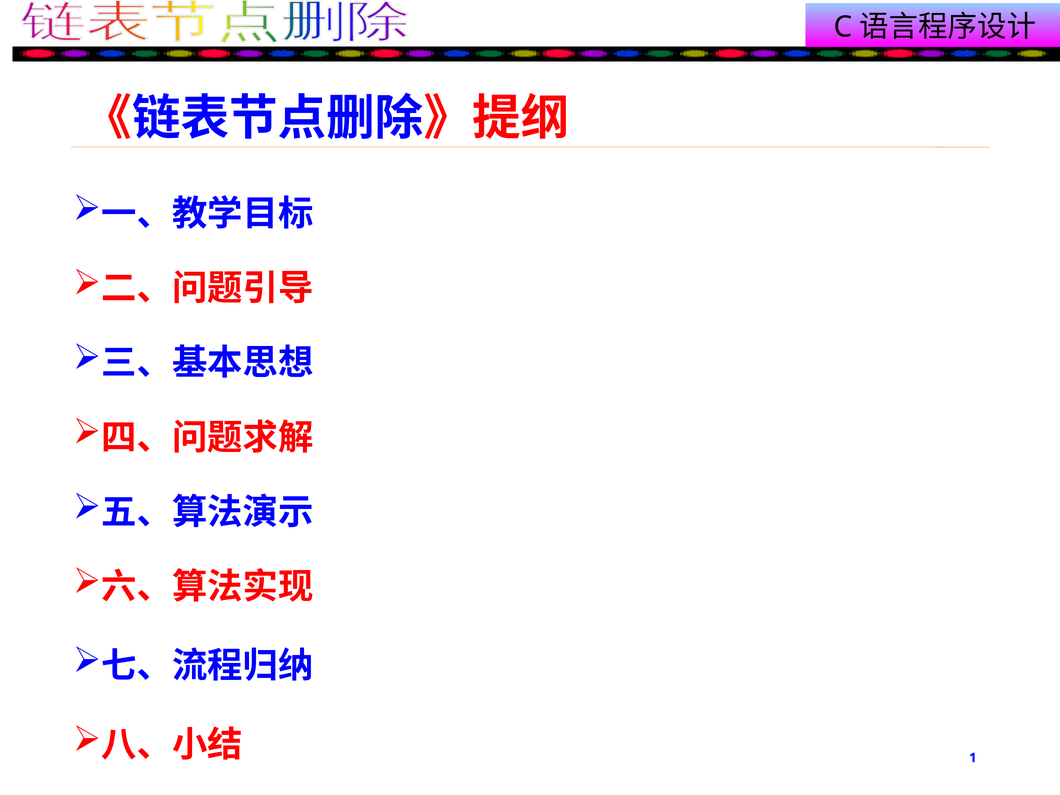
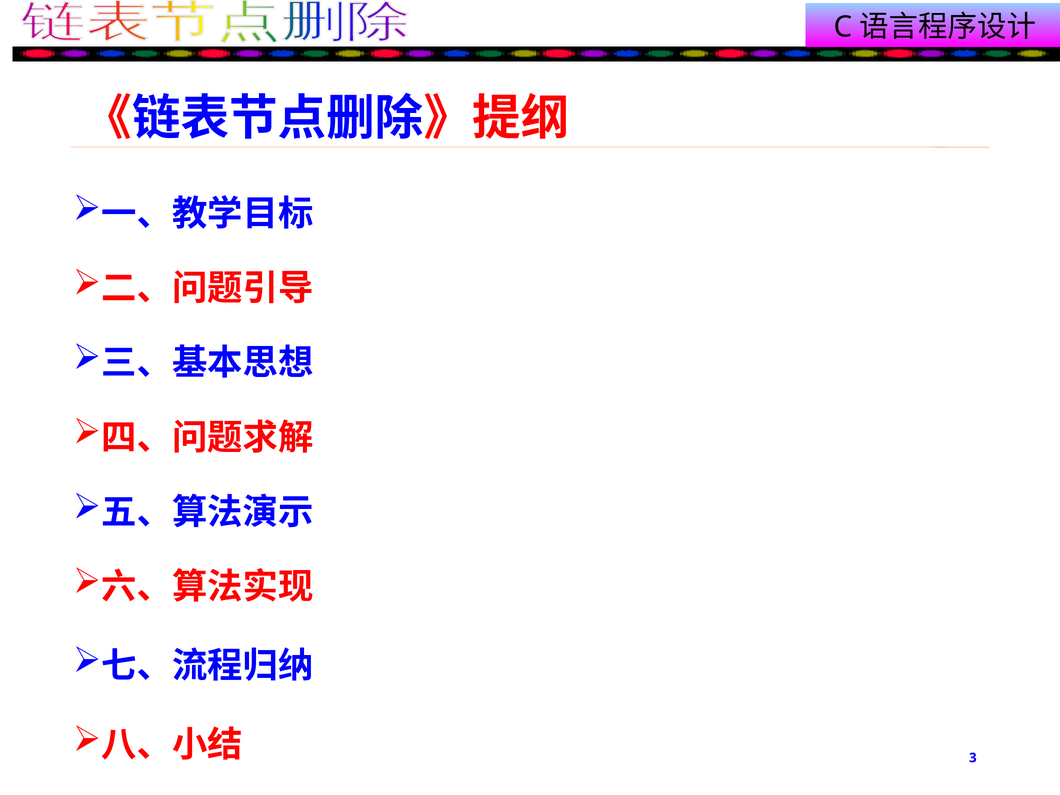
1: 1 -> 3 (973, 758)
